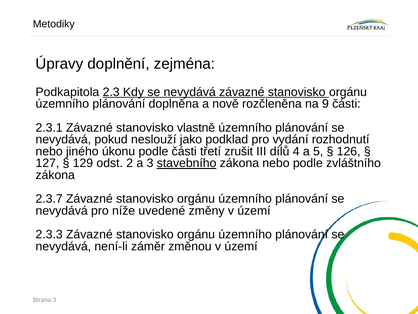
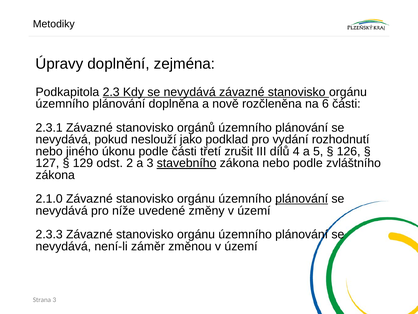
9: 9 -> 6 (325, 104)
vlastně: vlastně -> orgánů (196, 127)
2.3.7: 2.3.7 -> 2.1.0 (49, 199)
plánování underline: none -> present (302, 199)
